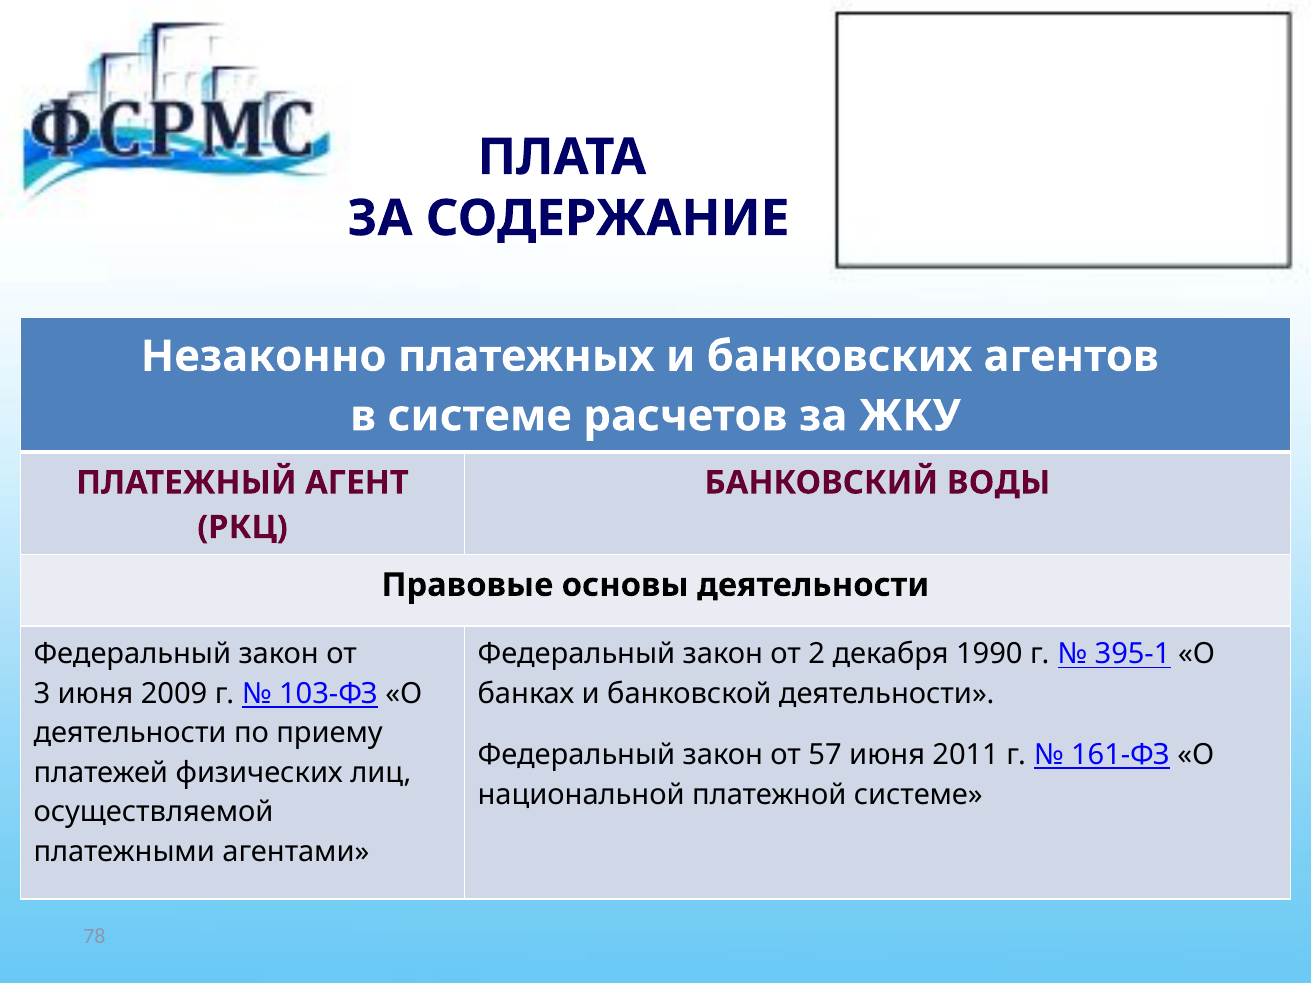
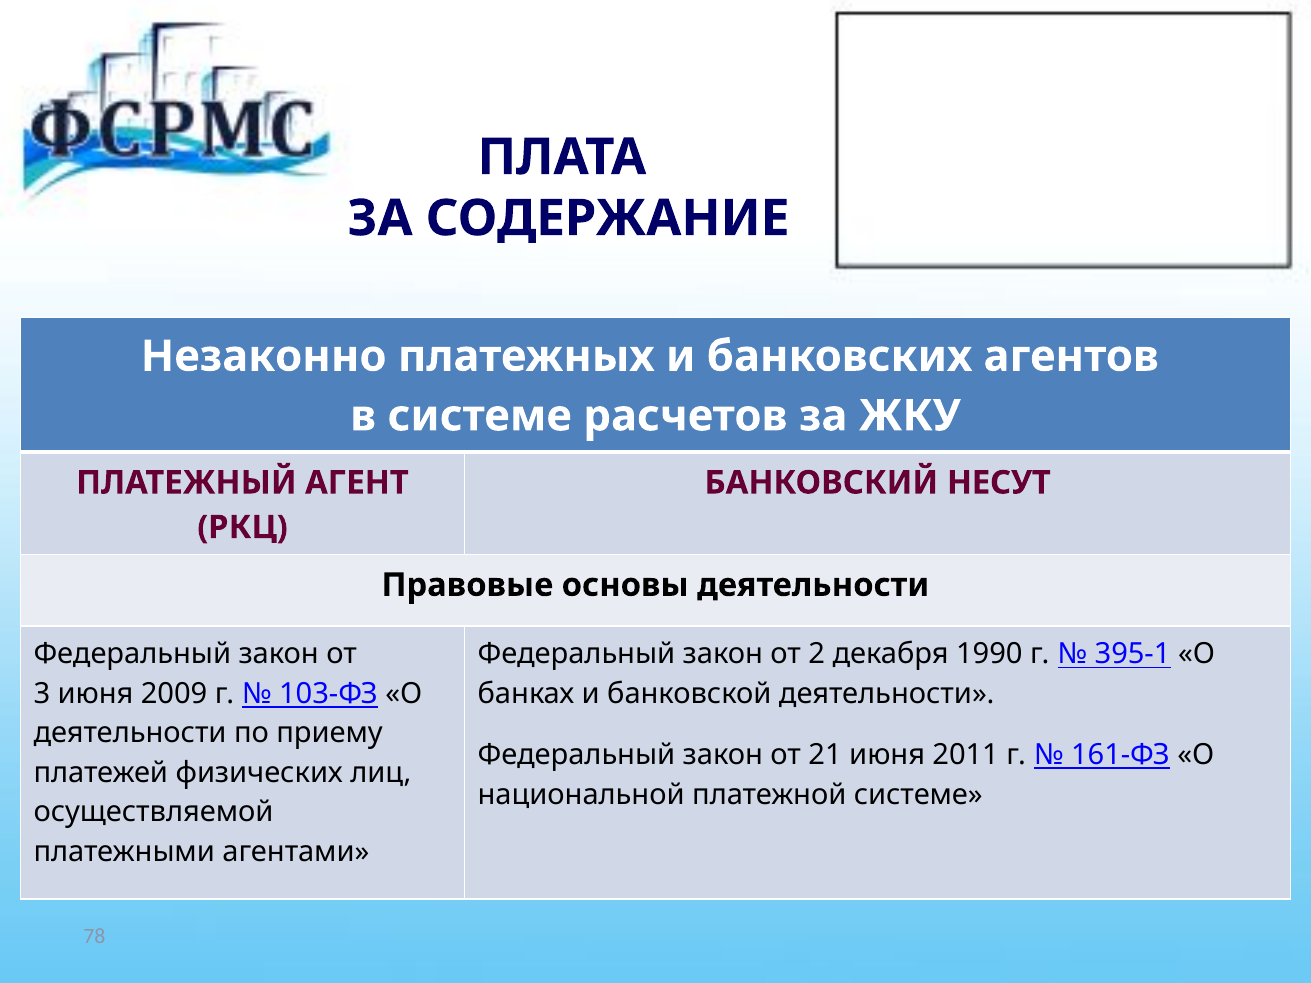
ВОДЫ: ВОДЫ -> НЕСУТ (999, 483)
57: 57 -> 21 (825, 755)
